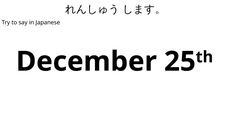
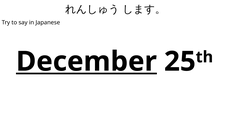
December underline: none -> present (86, 61)
